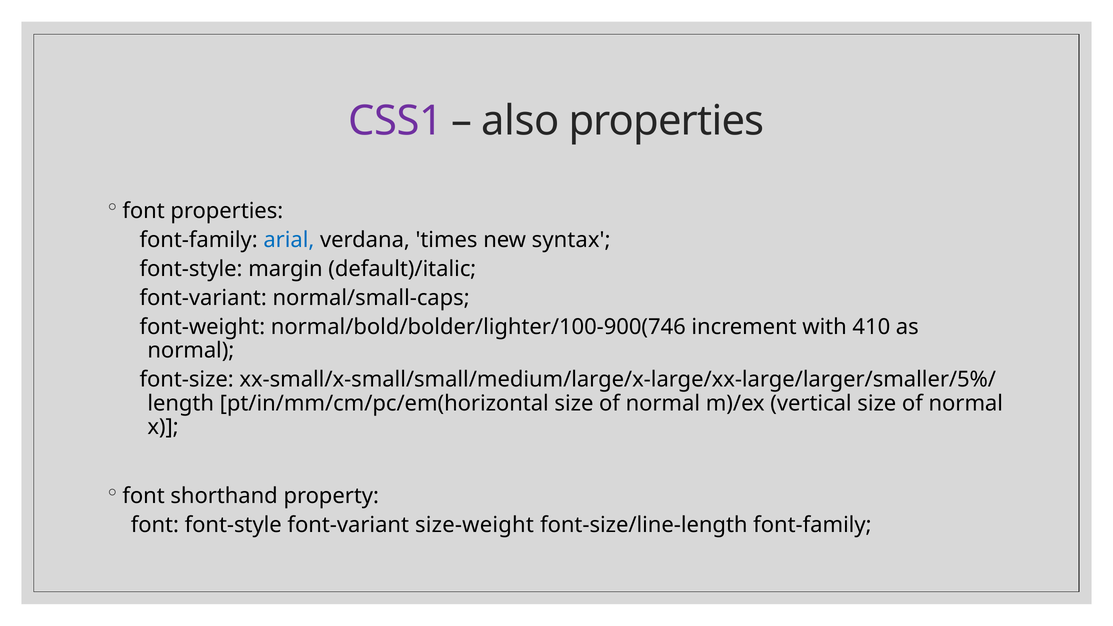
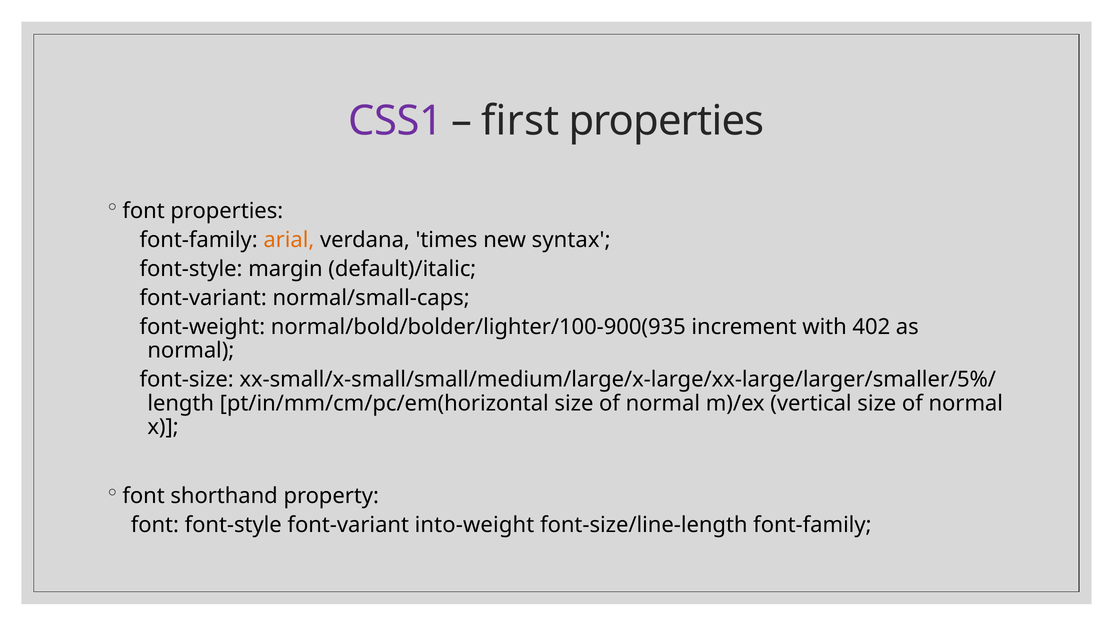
also: also -> first (520, 121)
arial colour: blue -> orange (289, 240)
normal/bold/bolder/lighter/100-900(746: normal/bold/bolder/lighter/100-900(746 -> normal/bold/bolder/lighter/100-900(935 (478, 327)
410: 410 -> 402 (871, 327)
size-weight: size-weight -> into-weight (474, 525)
